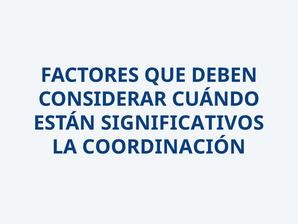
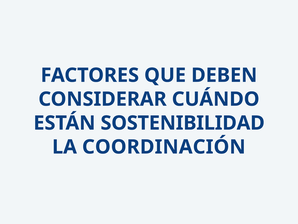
SIGNIFICATIVOS: SIGNIFICATIVOS -> SOSTENIBILIDAD (183, 123)
